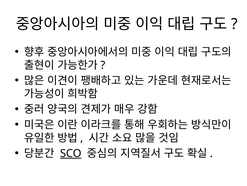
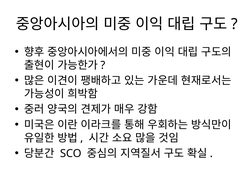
SCO underline: present -> none (71, 153)
